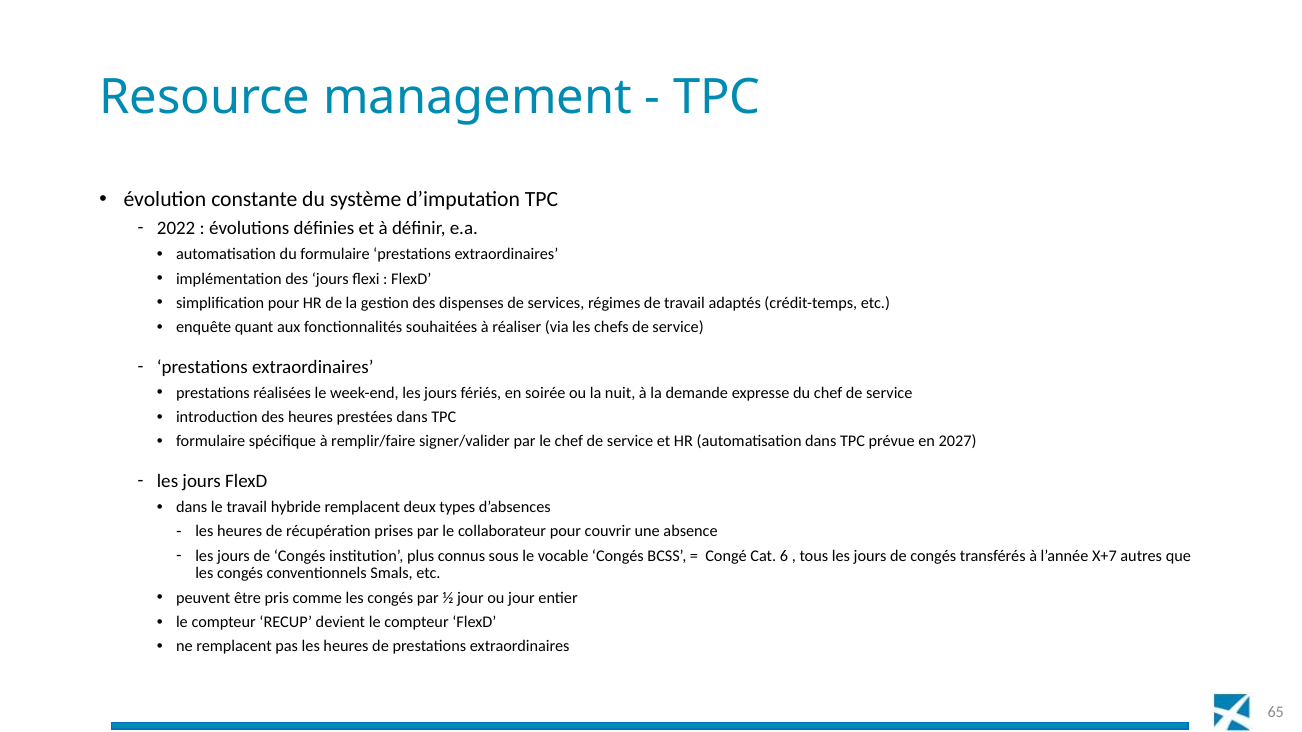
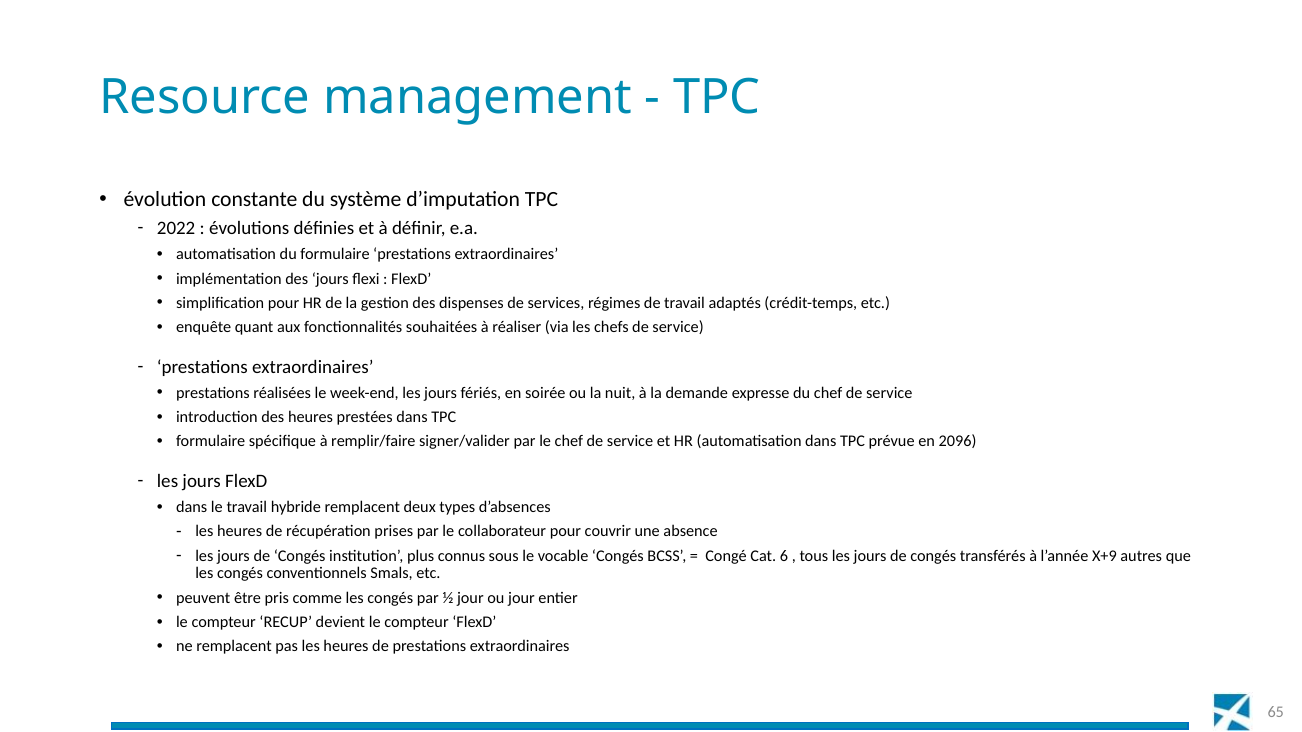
2027: 2027 -> 2096 (958, 442)
X+7: X+7 -> X+9 (1104, 556)
